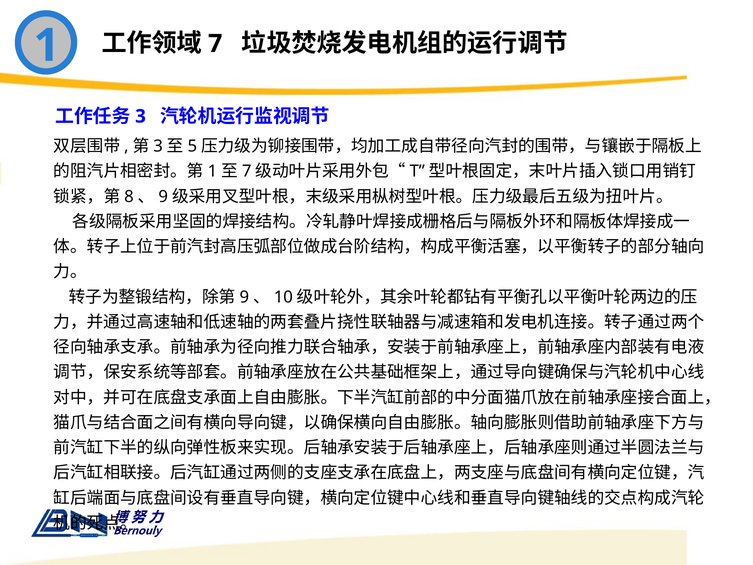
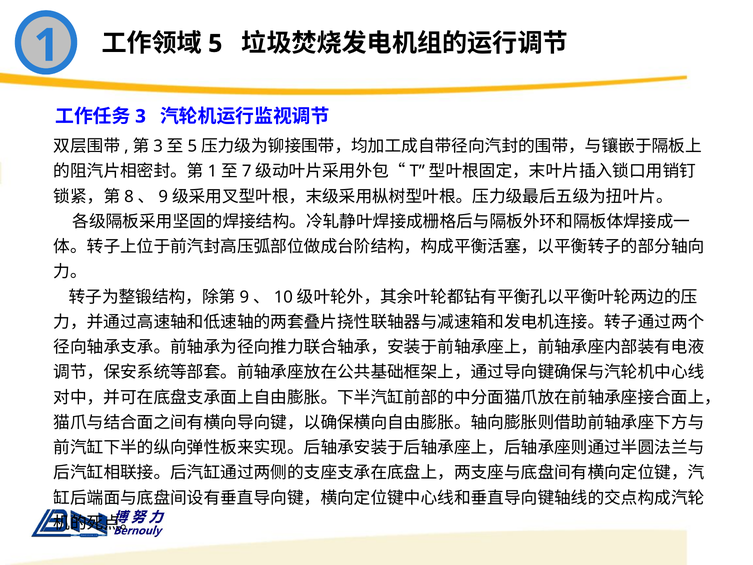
7: 7 -> 5 (215, 44)
